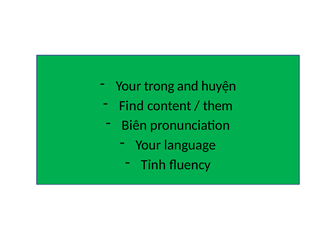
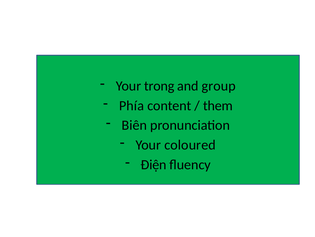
huyện: huyện -> group (219, 86)
Find: Find -> Phía (132, 105)
language: language -> coloured (190, 145)
Tỉnh: Tỉnh -> Điện (154, 164)
